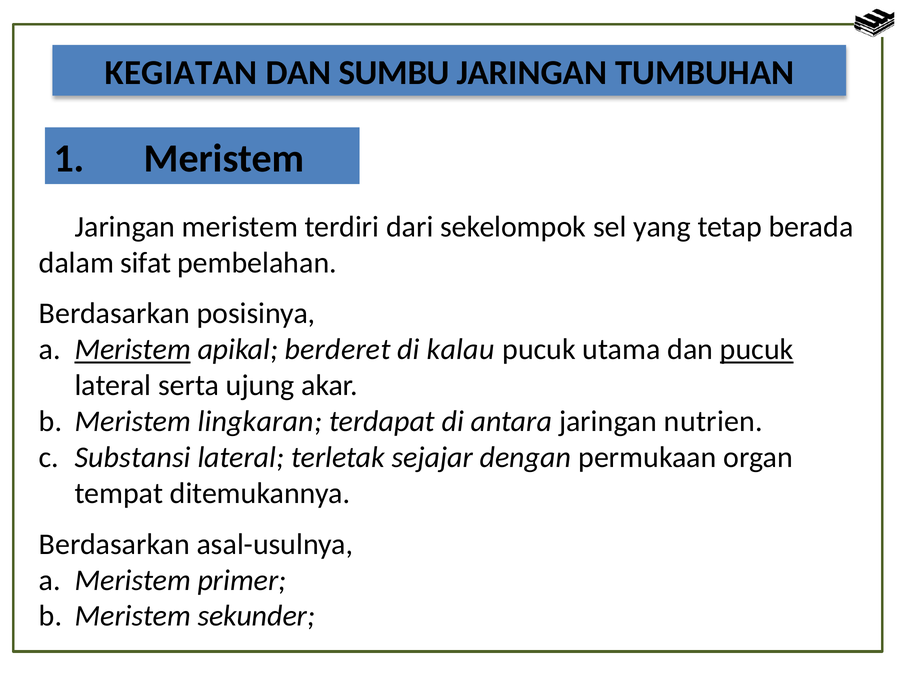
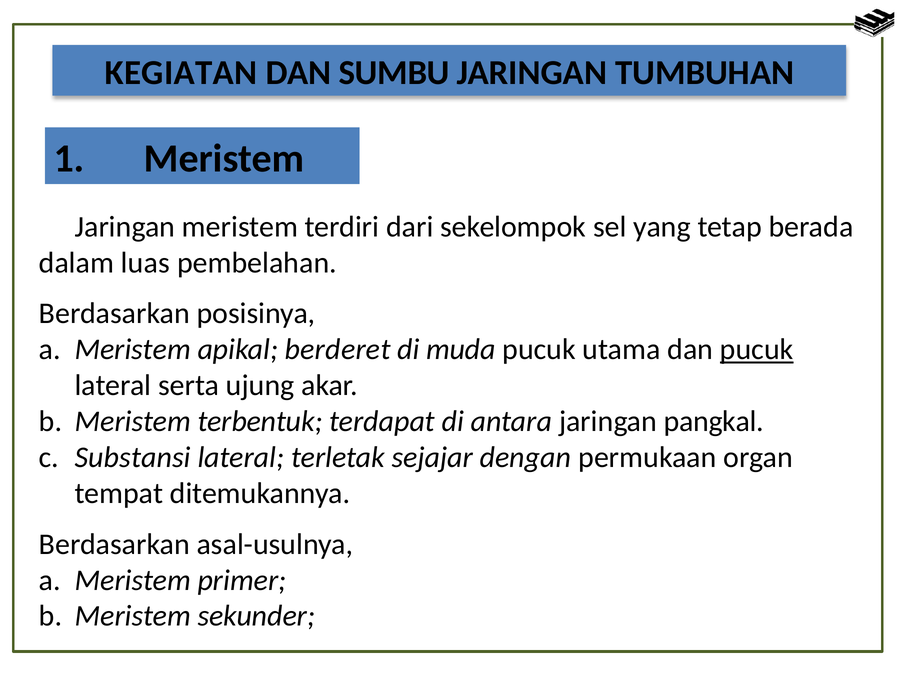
sifat: sifat -> luas (145, 263)
Meristem underline: present -> none (133, 350)
kalau: kalau -> muda (461, 350)
lingkaran: lingkaran -> terbentuk (260, 422)
nutrien: nutrien -> pangkal (714, 422)
